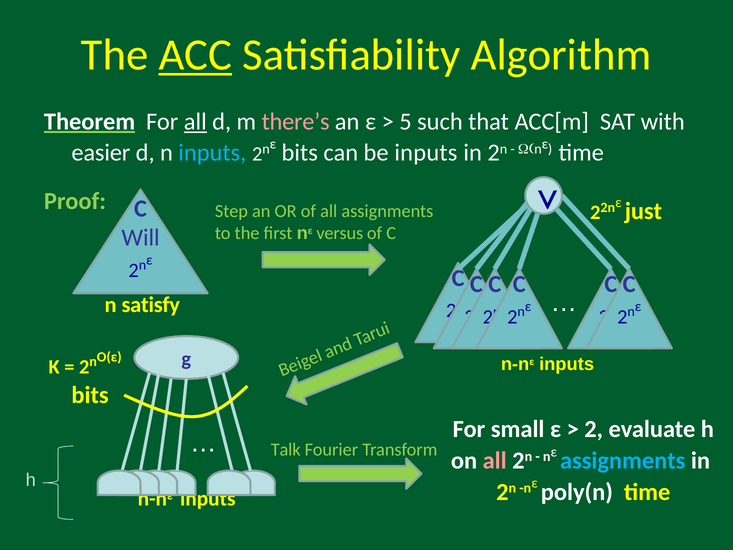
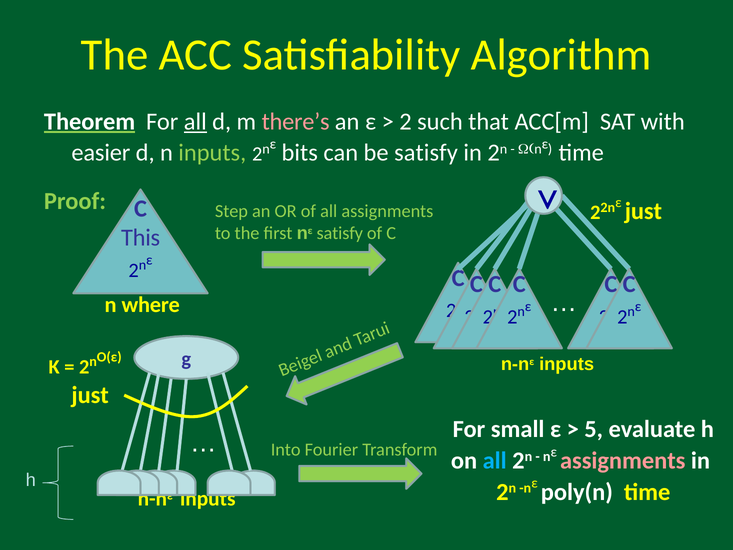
ACC underline: present -> none (195, 55)
5: 5 -> 2 (406, 121)
inputs colour: light blue -> light green (212, 153)
be inputs: inputs -> satisfy (426, 153)
nε versus: versus -> satisfy (340, 233)
Will: Will -> This (141, 238)
satisfy: satisfy -> where (151, 304)
bits: bits -> just (90, 395)
2: 2 -> 5 (594, 429)
Talk: Talk -> Into (286, 450)
all colour: pink -> light blue (495, 460)
assignments colour: light blue -> pink (623, 460)
